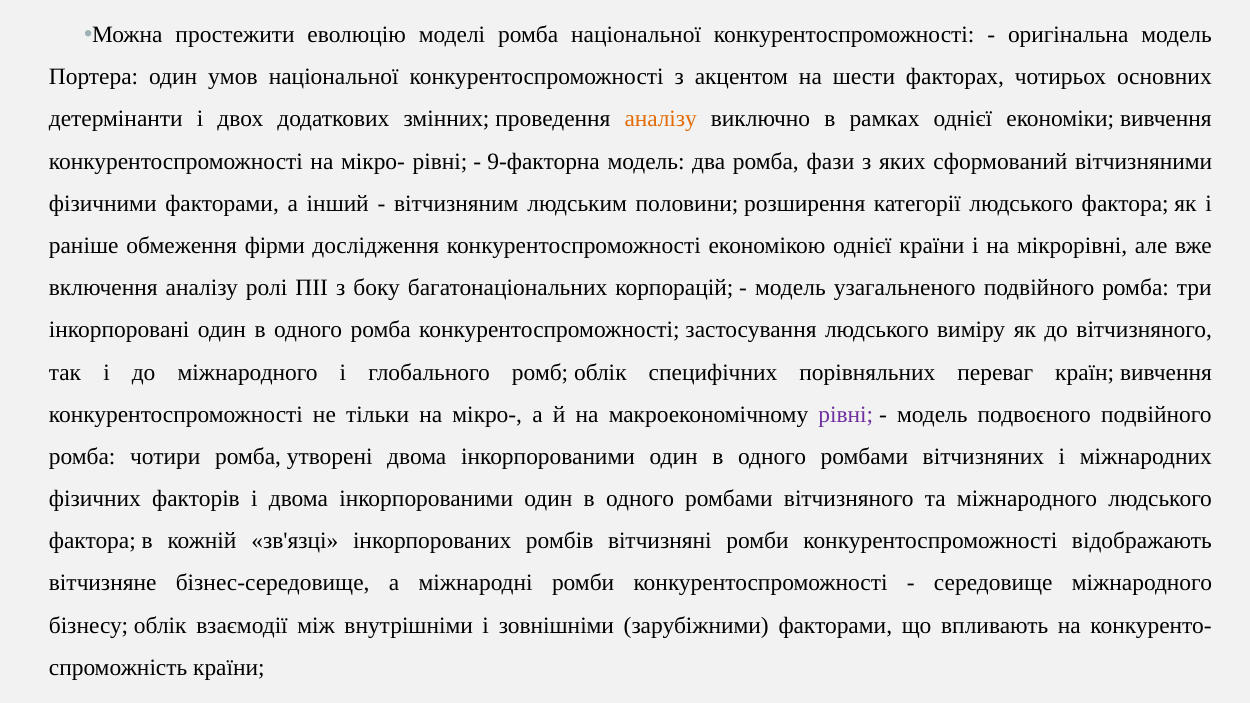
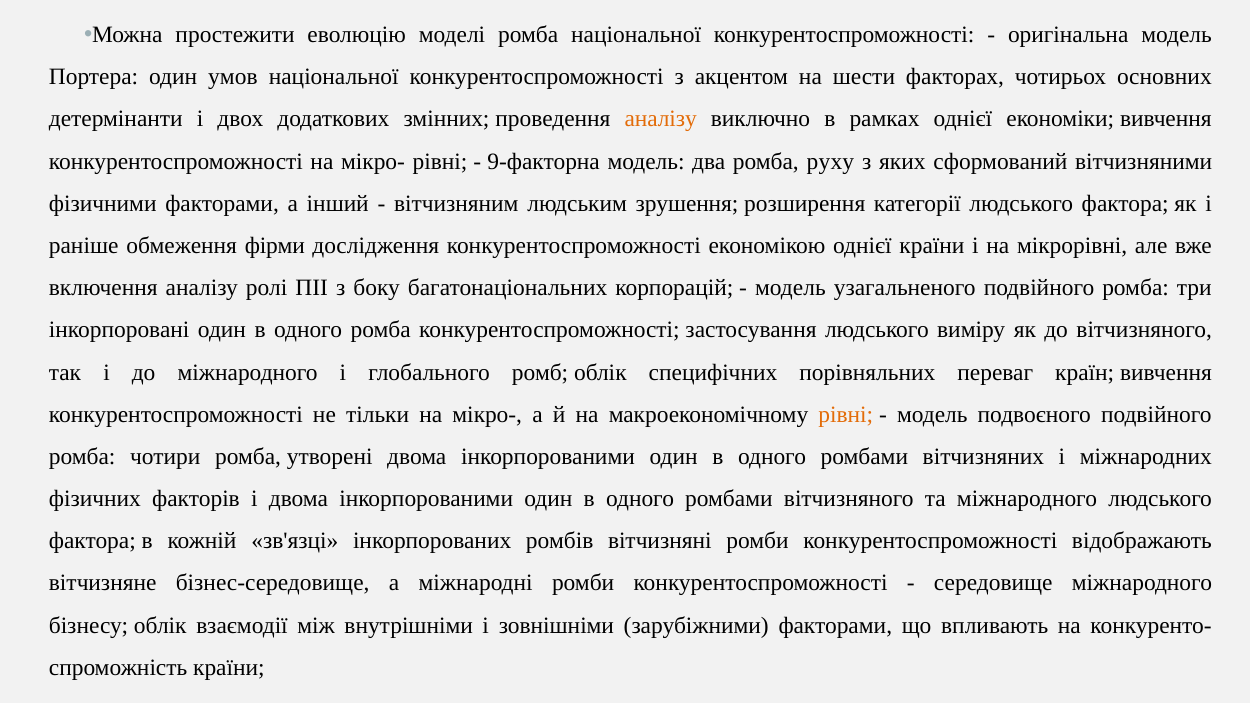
фази: фази -> руху (830, 161)
половини: половини -> зрушення (687, 204)
рівні colour: purple -> orange (846, 415)
